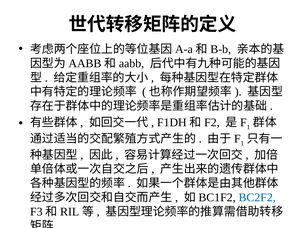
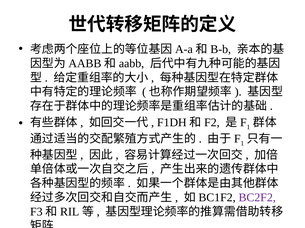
BC2F2 colour: blue -> purple (257, 198)
